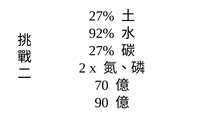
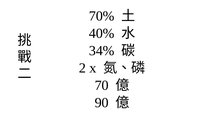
27%: 27% -> 70% (102, 16)
92%: 92% -> 40% (102, 33)
27%: 27% -> 34% (102, 51)
